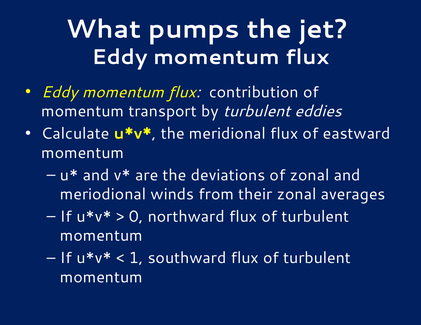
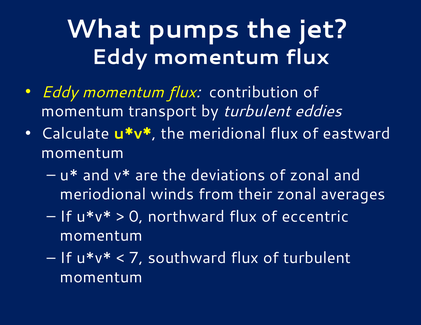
northward flux of turbulent: turbulent -> eccentric (315, 217)
1: 1 -> 7 (136, 258)
